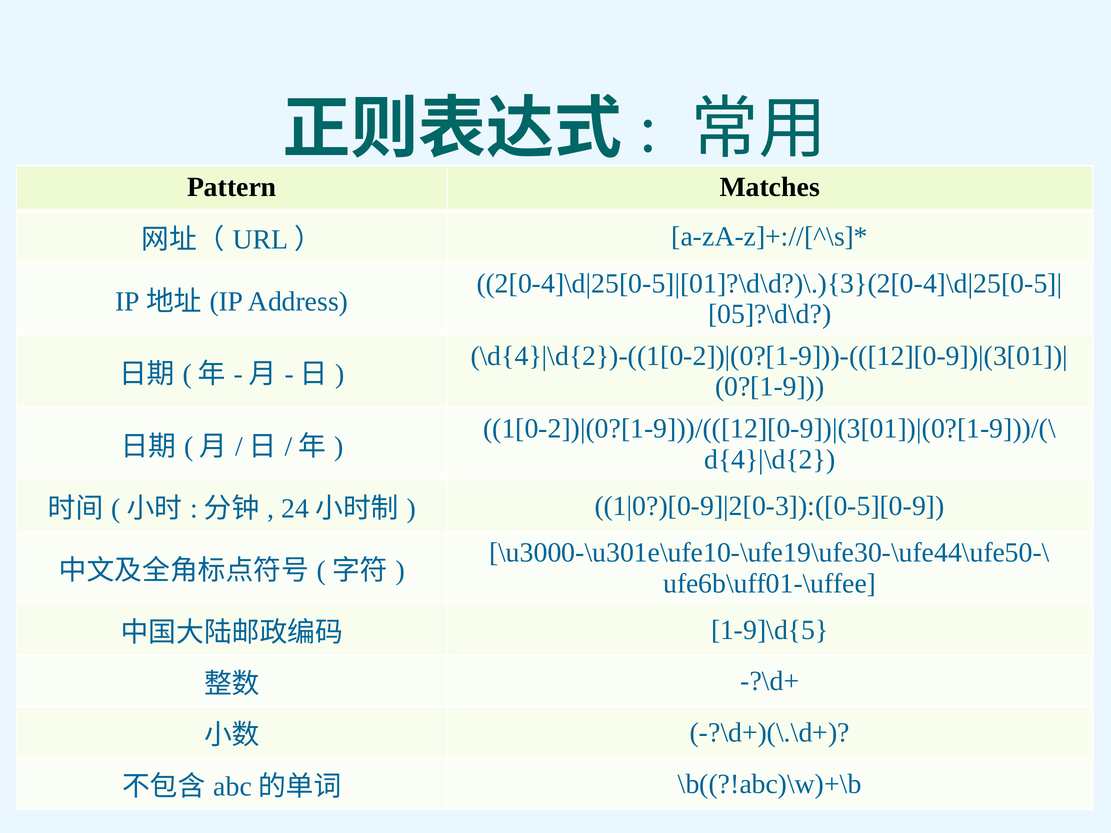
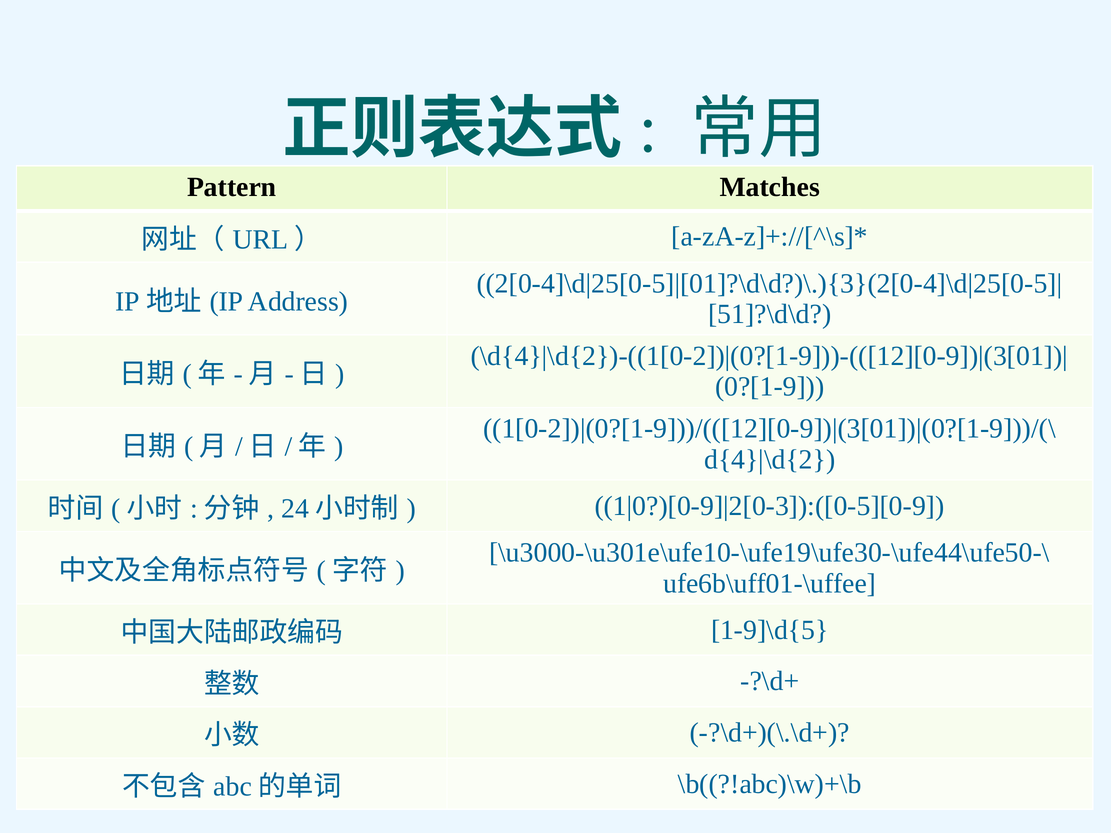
05]?\d\d: 05]?\d\d -> 51]?\d\d (770, 314)
